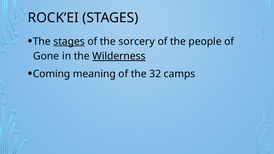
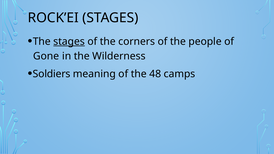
sorcery: sorcery -> corners (137, 41)
Wilderness underline: present -> none (119, 56)
Coming: Coming -> Soldiers (52, 74)
32: 32 -> 48 (155, 74)
